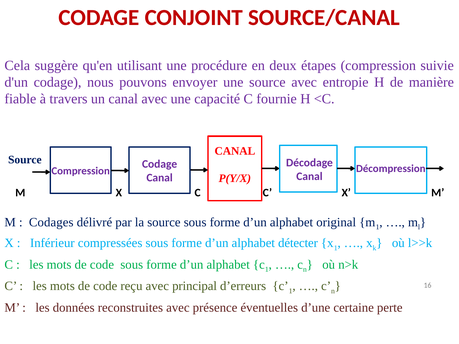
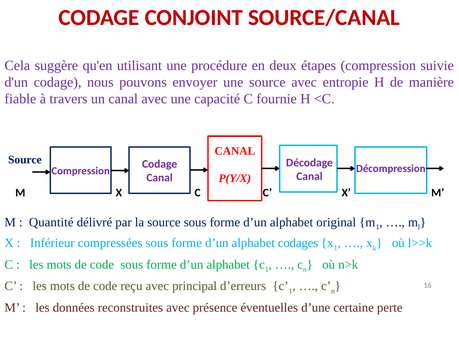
Codages: Codages -> Quantité (51, 222)
détecter: détecter -> codages (298, 243)
